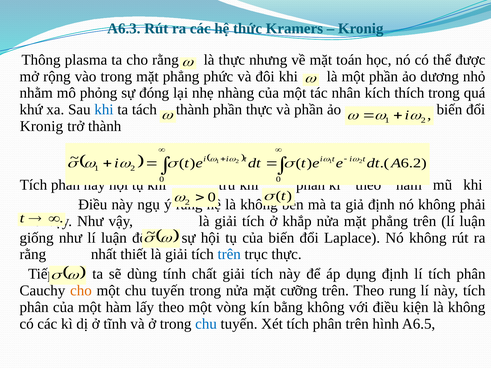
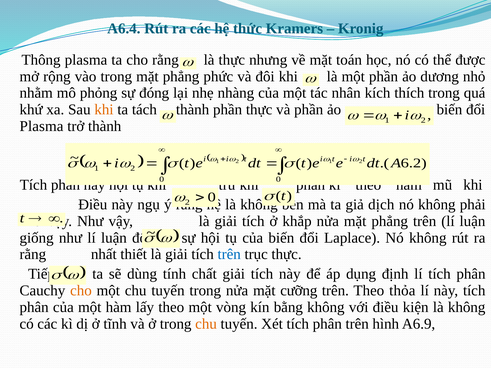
A6.3: A6.3 -> A6.4 (124, 29)
khi colour: blue -> orange (104, 110)
Kronig: Kronig -> Plasma (41, 126)
giả định: định -> dịch (381, 205)
rung: rung -> thỏa (402, 291)
chu colour: blue -> orange (206, 324)
A6.5: A6.5 -> A6.9 (419, 324)
